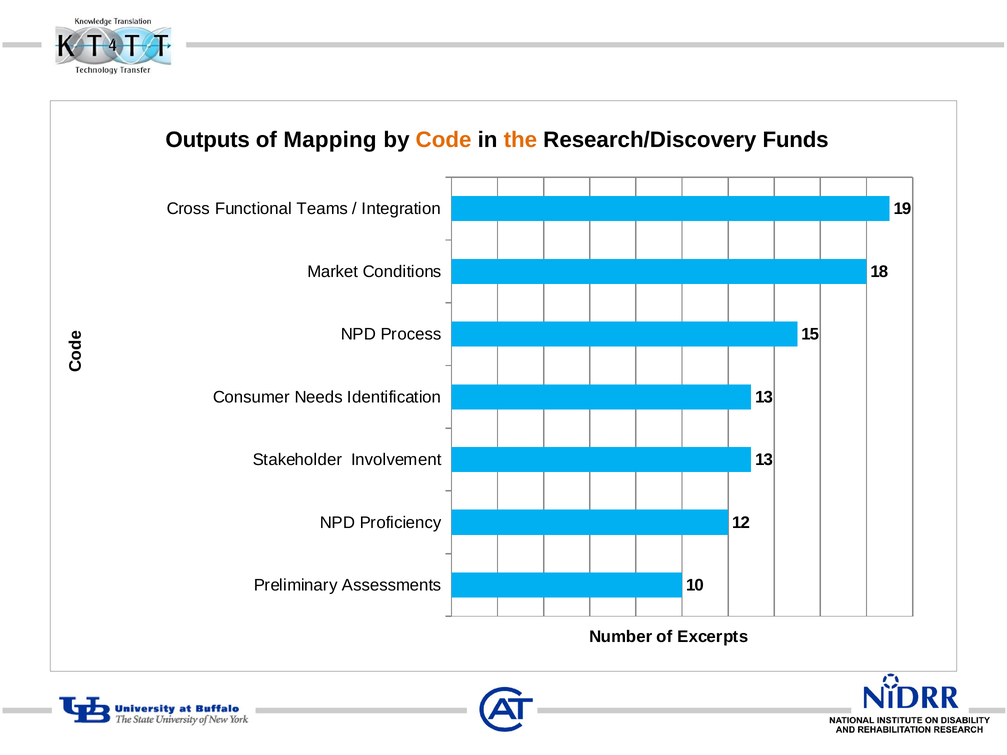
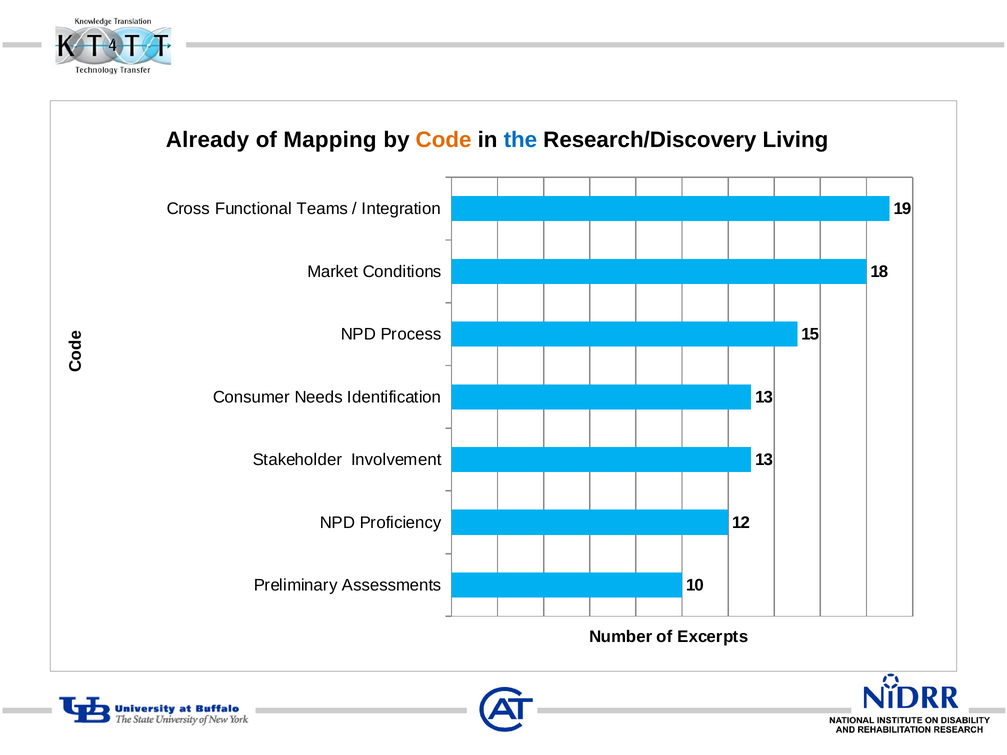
Outputs: Outputs -> Already (207, 140)
the colour: orange -> blue (520, 140)
Funds: Funds -> Living (795, 140)
